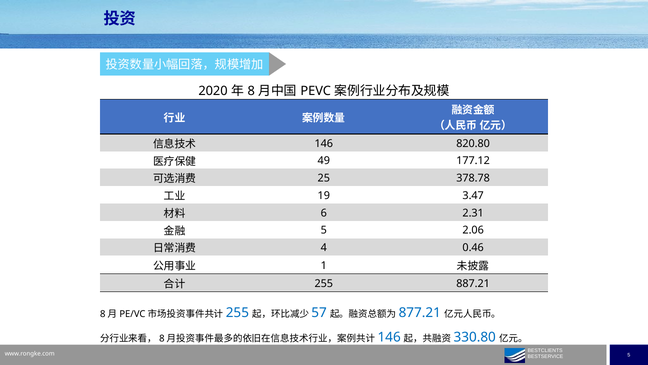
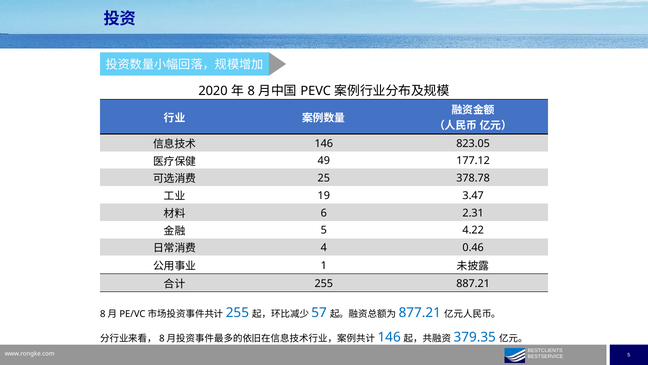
820.80: 820.80 -> 823.05 (473, 143)
2.06: 2.06 -> 4.22 (473, 230)
330.80: 330.80 -> 379.35 (475, 337)
